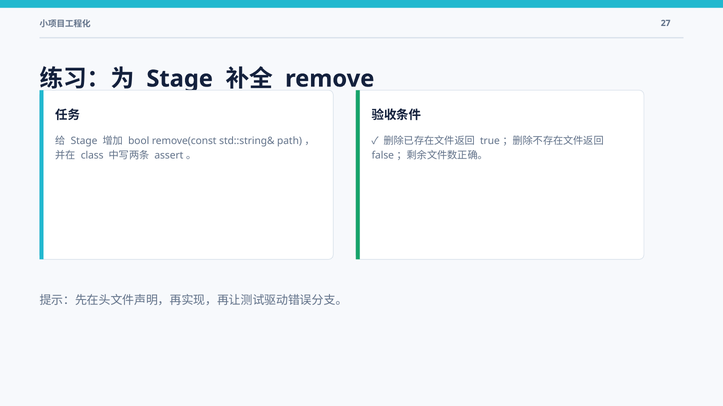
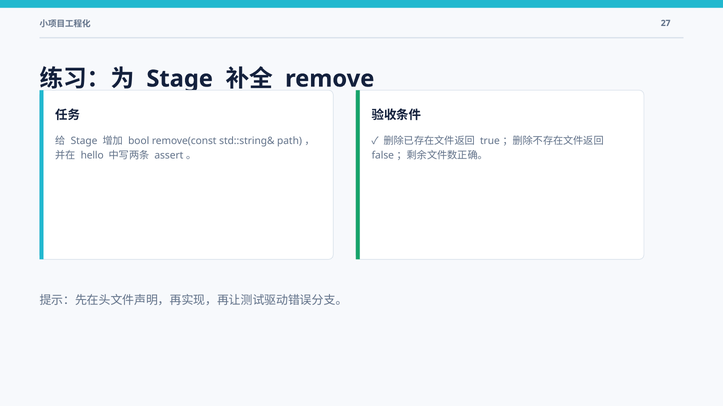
class: class -> hello (92, 156)
